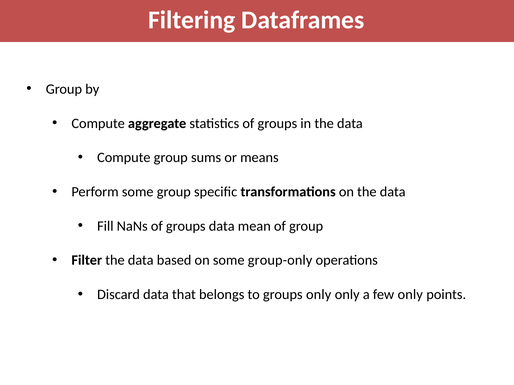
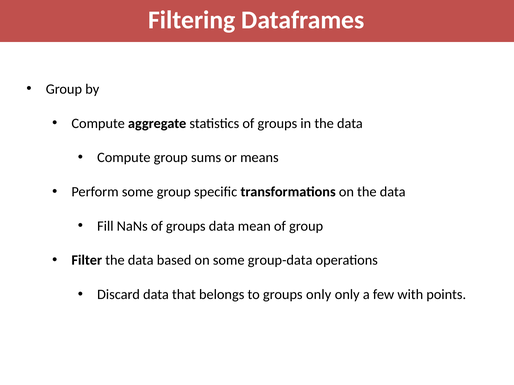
group-only: group-only -> group-data (280, 261)
few only: only -> with (410, 295)
